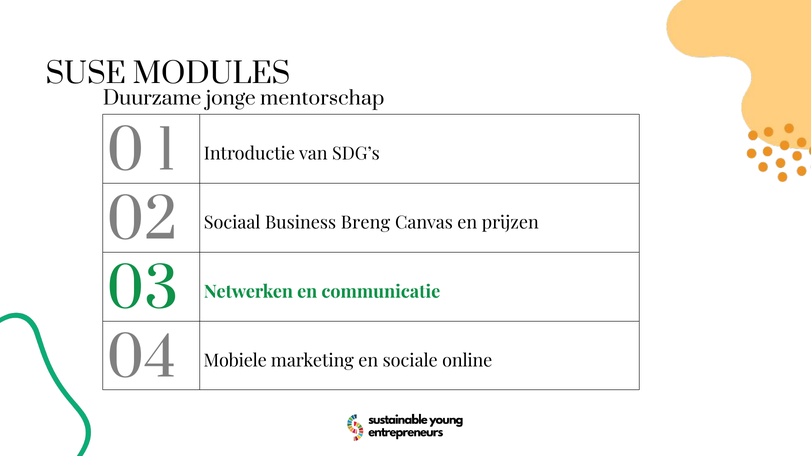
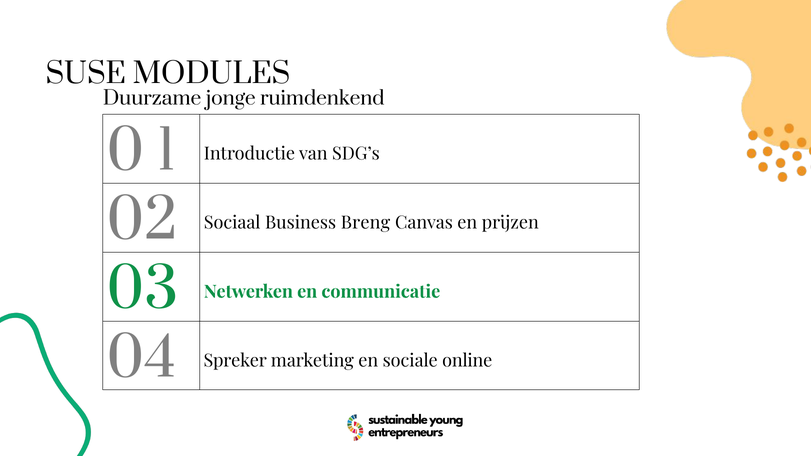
mentorschap: mentorschap -> ruimdenkend (322, 98)
Mobiele: Mobiele -> Spreker (235, 361)
